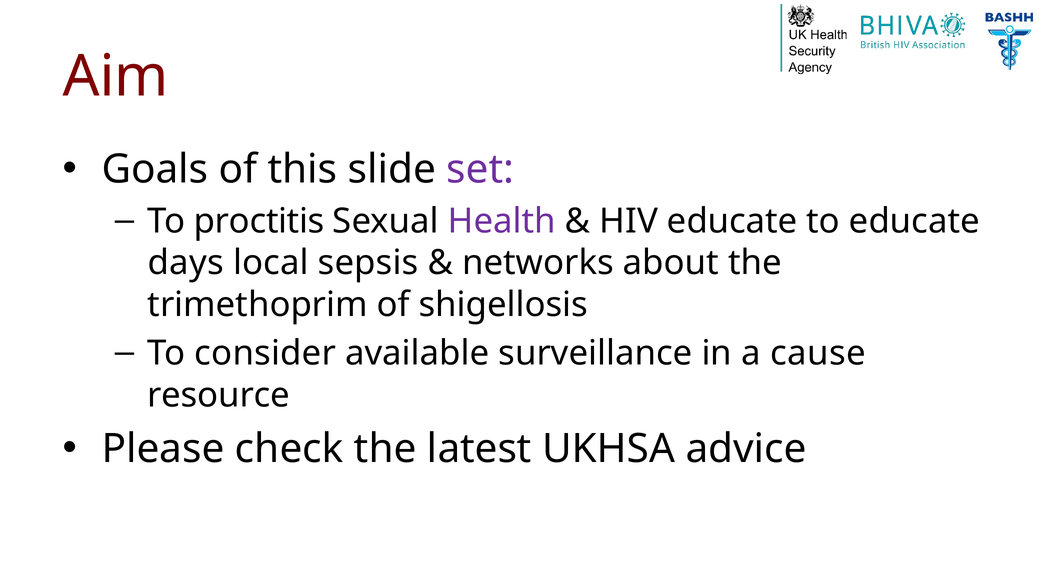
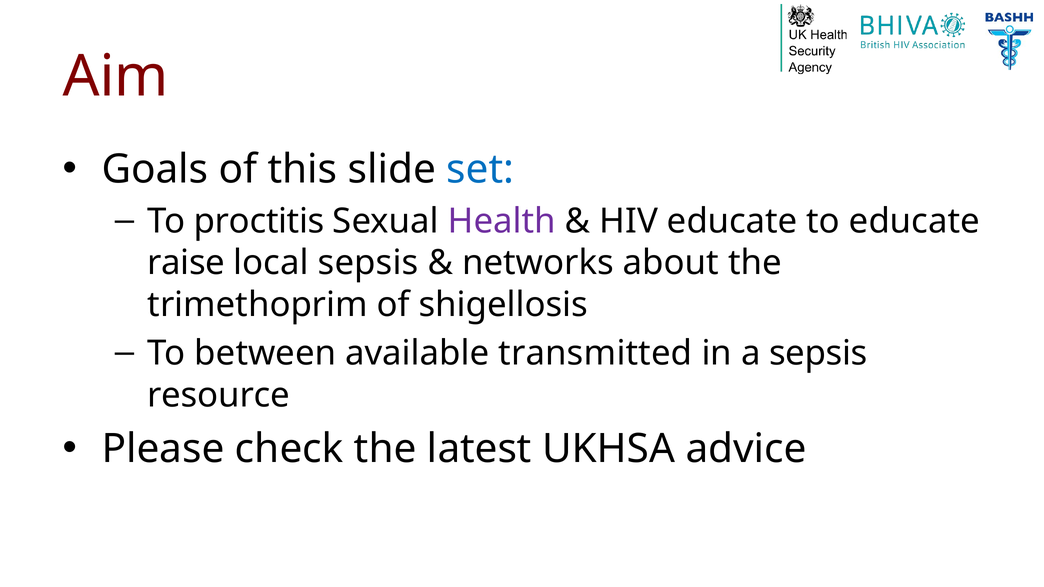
set colour: purple -> blue (480, 169)
days: days -> raise (186, 263)
consider: consider -> between (265, 354)
surveillance: surveillance -> transmitted (595, 354)
a cause: cause -> sepsis (818, 354)
